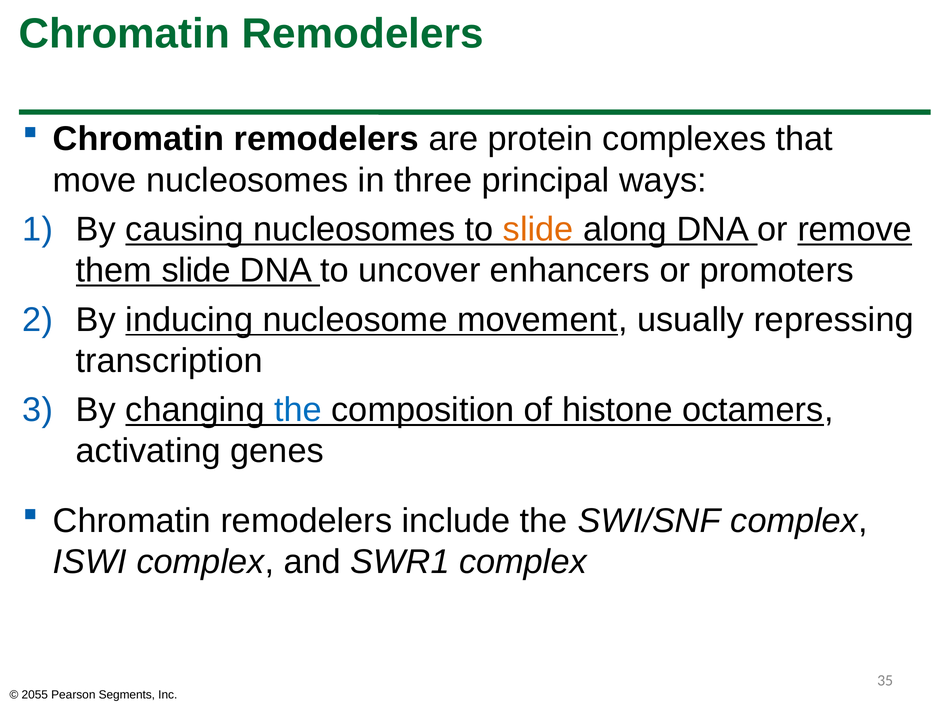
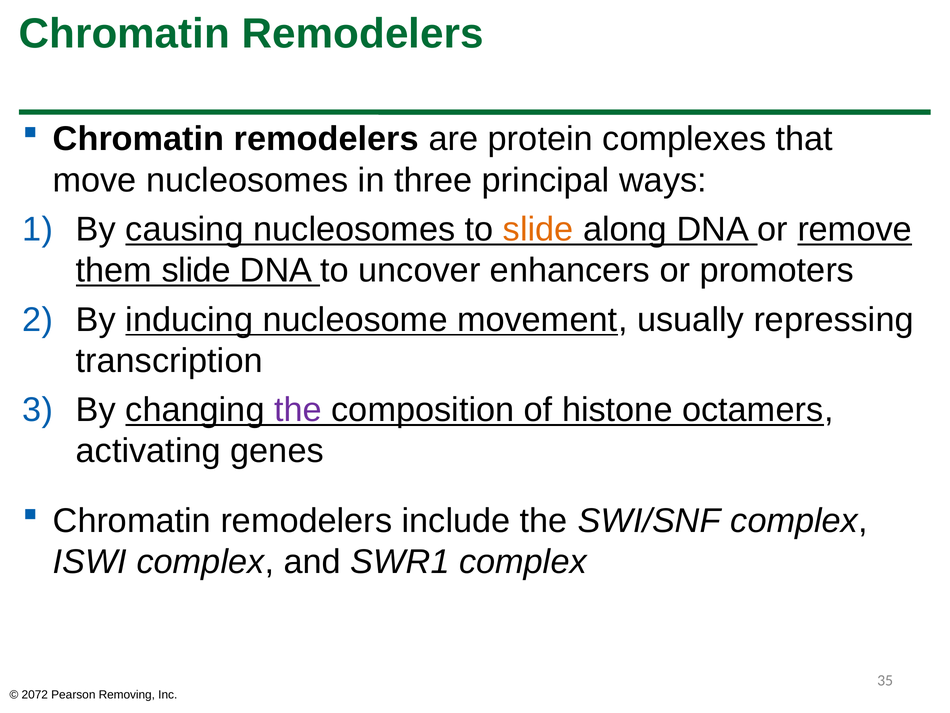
the colour: blue -> purple (298, 410)
2055: 2055 -> 2072 (35, 694)
Segments: Segments -> Removing (127, 694)
